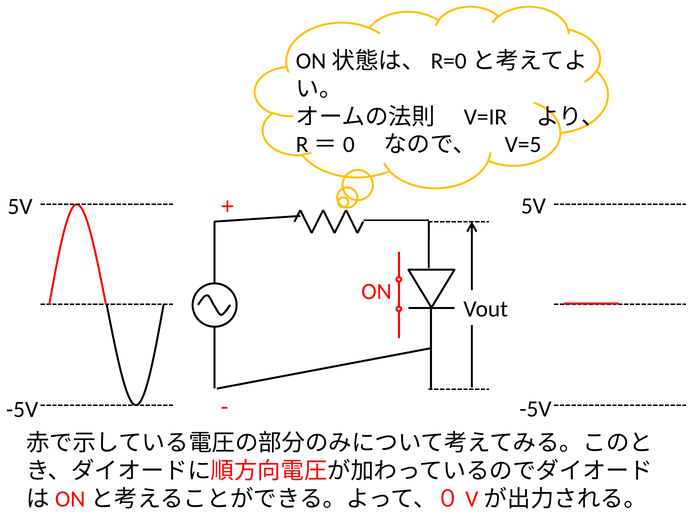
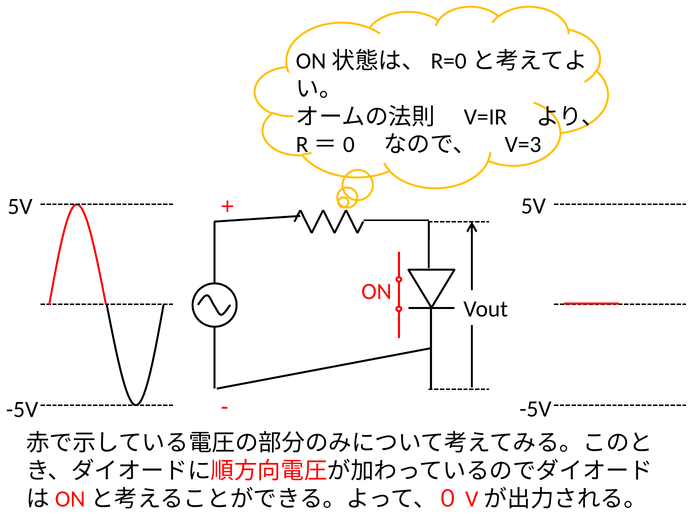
V=5: V=5 -> V=3 (523, 145)
